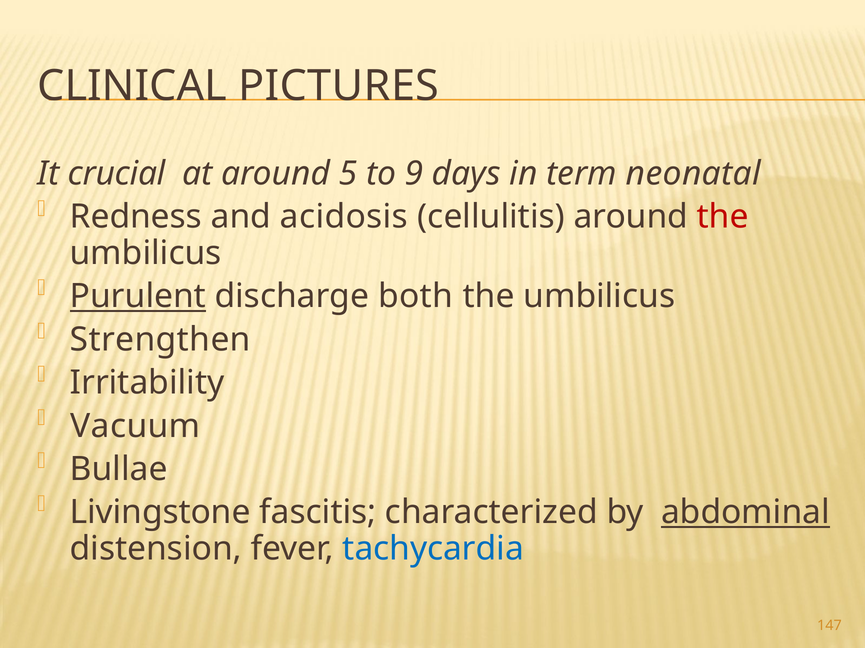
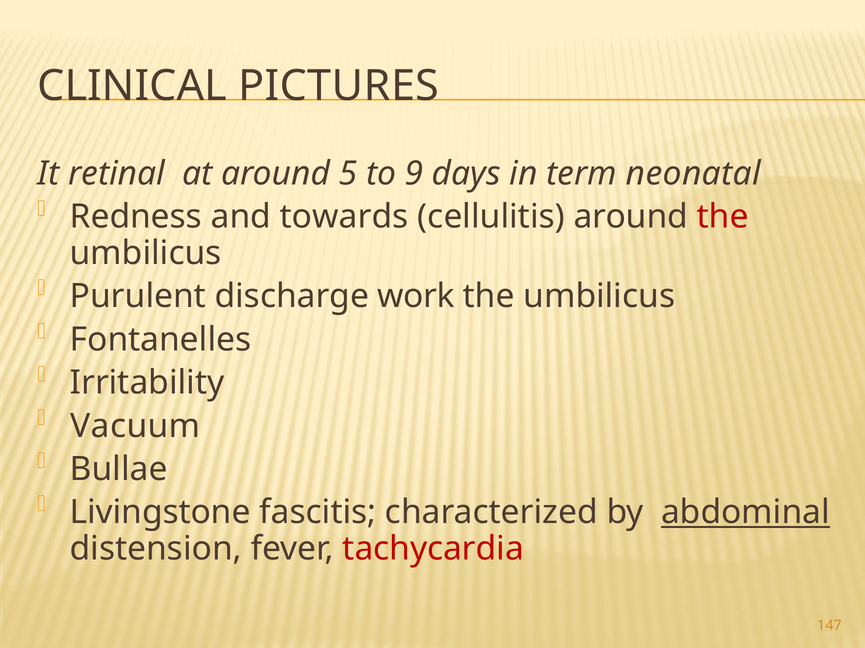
crucial: crucial -> retinal (116, 174)
acidosis: acidosis -> towards (344, 217)
Purulent underline: present -> none (138, 297)
both: both -> work (416, 297)
Strengthen: Strengthen -> Fontanelles (160, 340)
tachycardia colour: blue -> red (433, 549)
